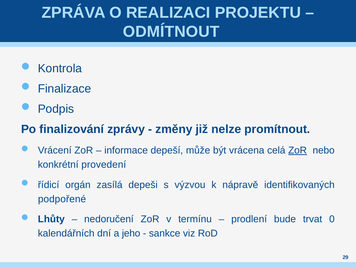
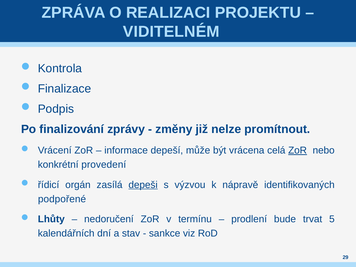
ODMÍTNOUT: ODMÍTNOUT -> VIDITELNÉM (171, 32)
depeši underline: none -> present (143, 185)
0: 0 -> 5 (332, 219)
jeho: jeho -> stav (131, 233)
